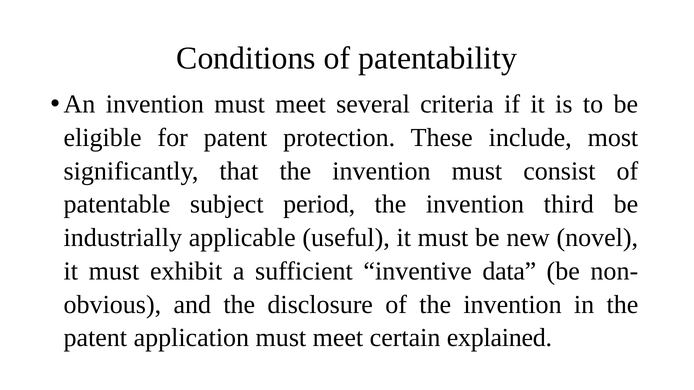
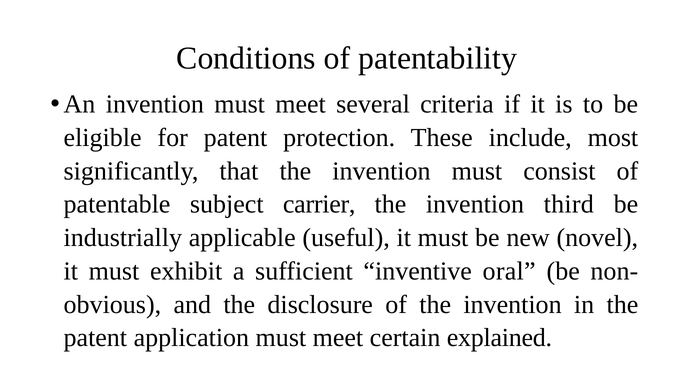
period: period -> carrier (319, 205)
data: data -> oral (509, 271)
